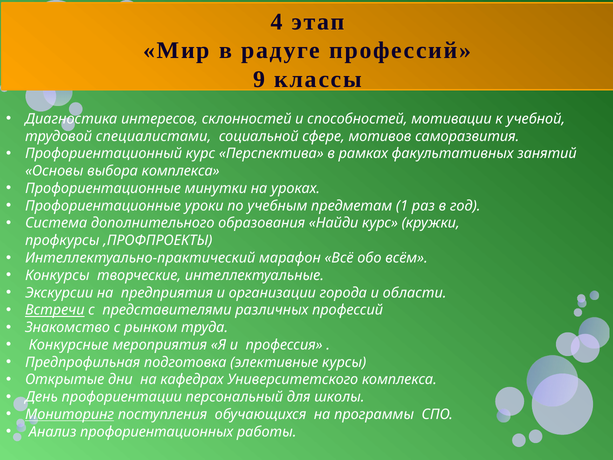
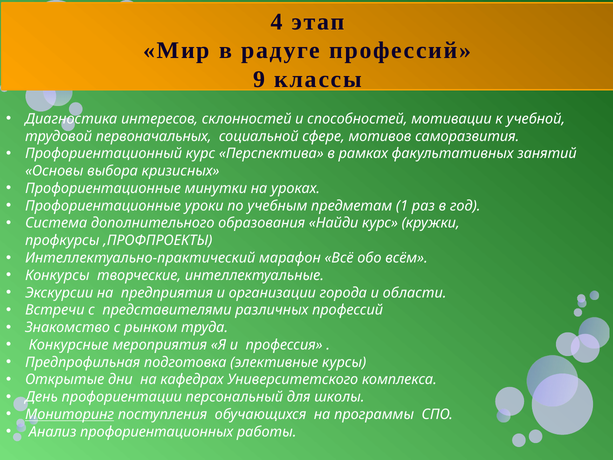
специалистами: специалистами -> первоначальных (154, 136)
выбора комплекса: комплекса -> кризисных (181, 171)
Встречи underline: present -> none (55, 310)
